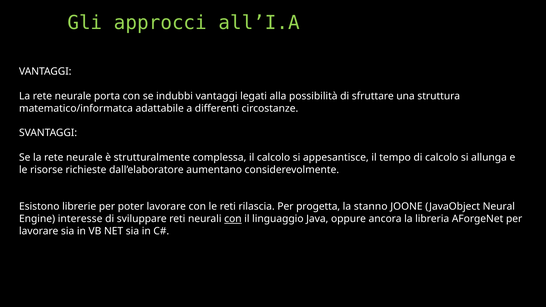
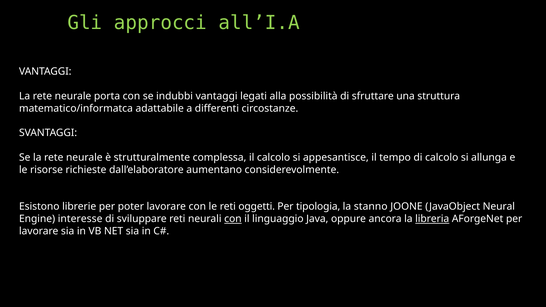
rilascia: rilascia -> oggetti (257, 207)
progetta: progetta -> tipologia (318, 207)
libreria underline: none -> present (432, 219)
